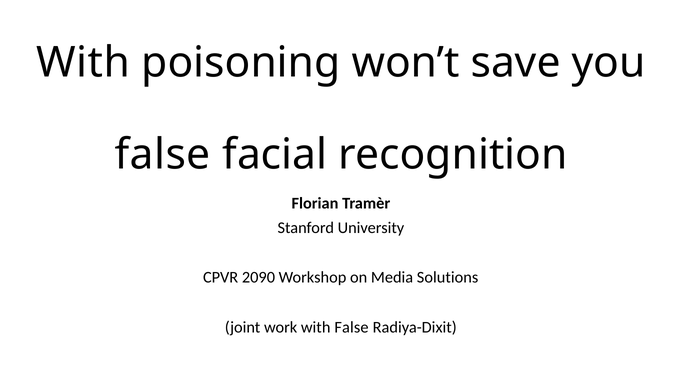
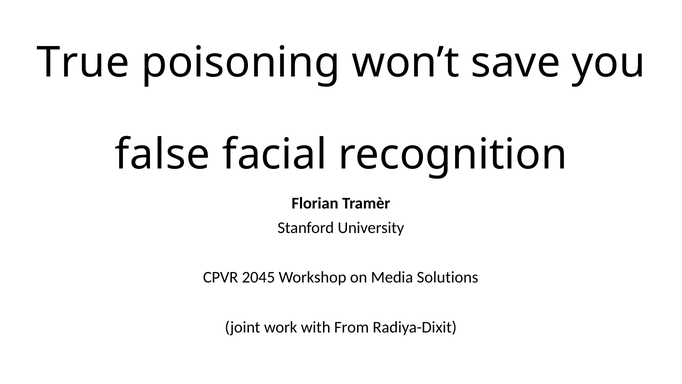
With: With -> True (83, 62)
2090: 2090 -> 2045 (258, 277)
with False: False -> From (352, 327)
